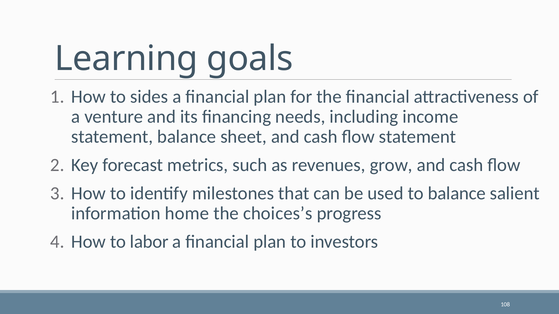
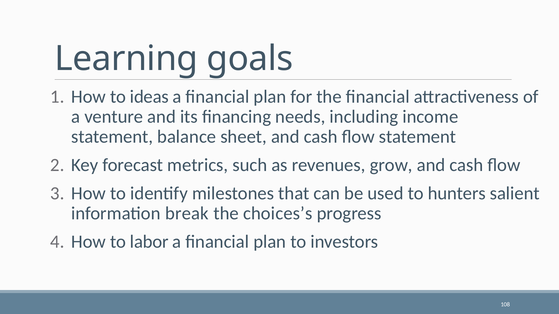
sides: sides -> ideas (149, 97)
to balance: balance -> hunters (457, 194)
home: home -> break (187, 214)
